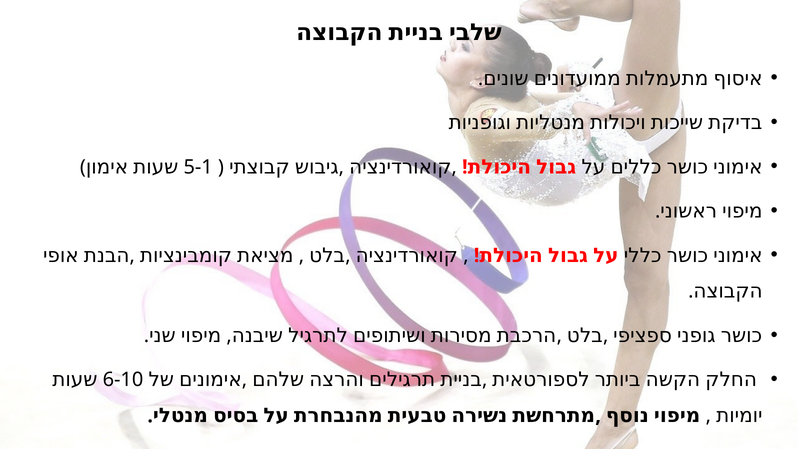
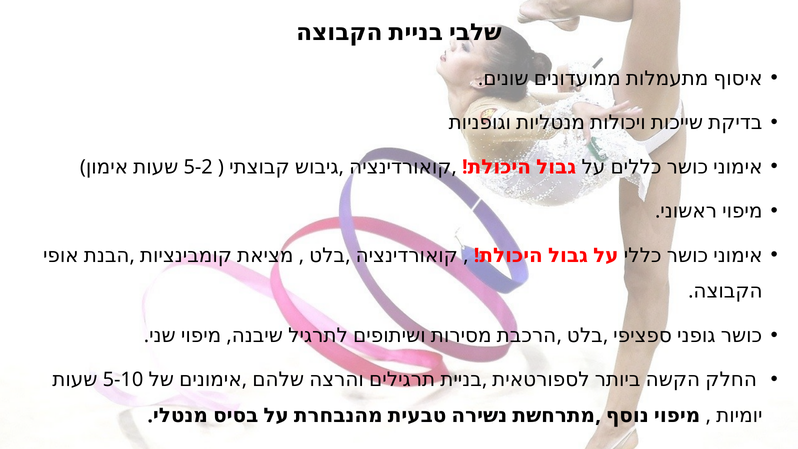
5-1: 5-1 -> 5-2 (198, 167)
6-10: 6-10 -> 5-10 (123, 380)
